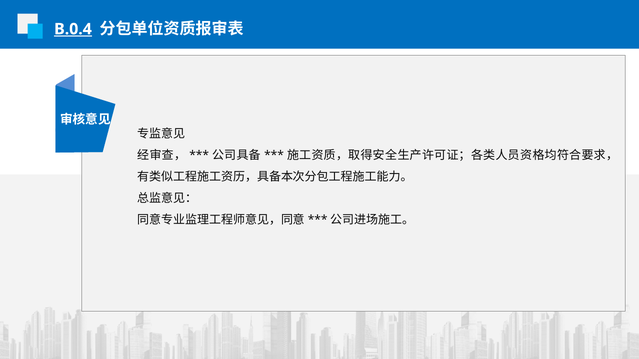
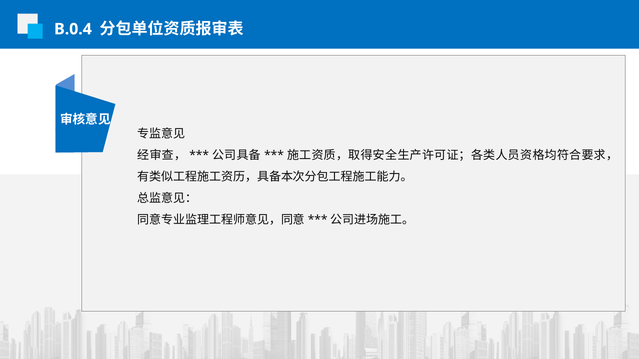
B.0.4 underline: present -> none (73, 29)
